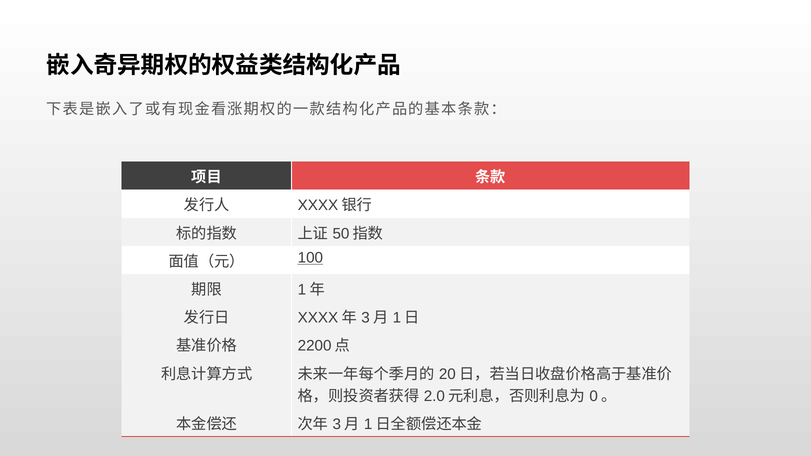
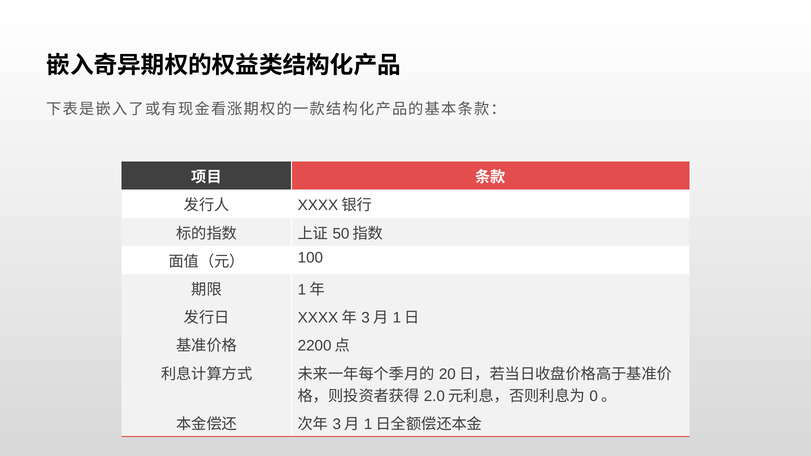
100 underline: present -> none (310, 258)
